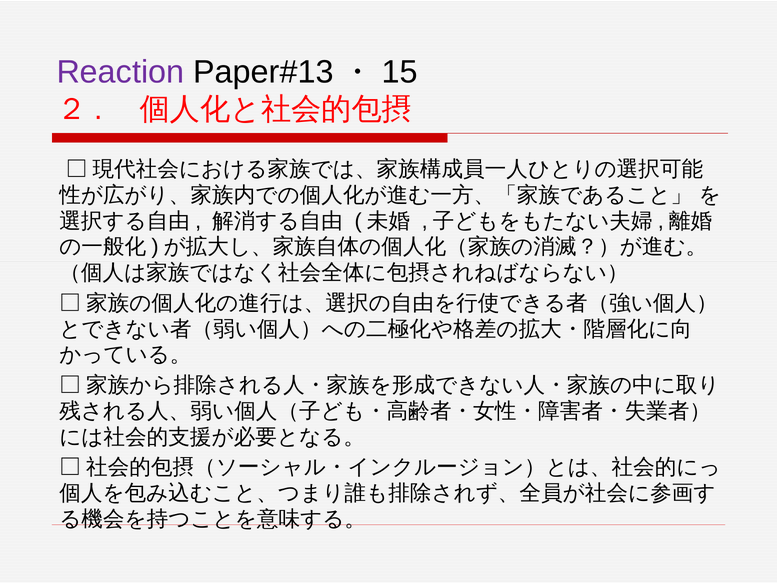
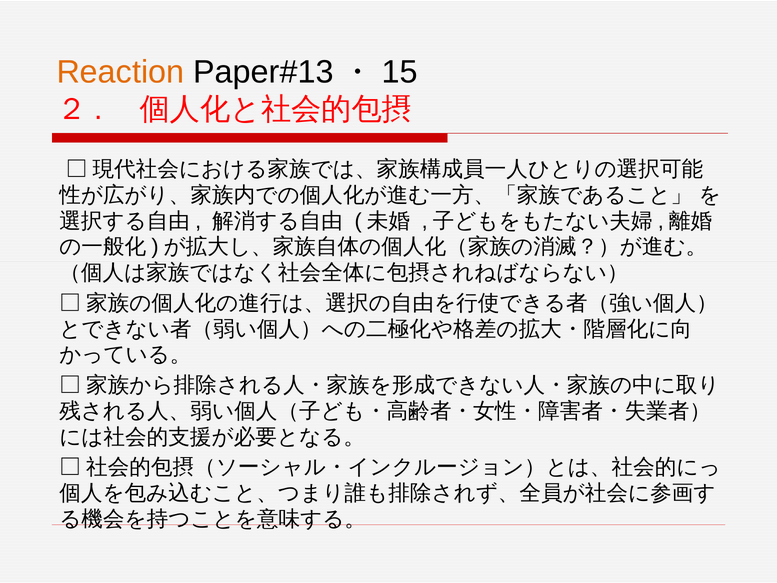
Reaction colour: purple -> orange (120, 72)
